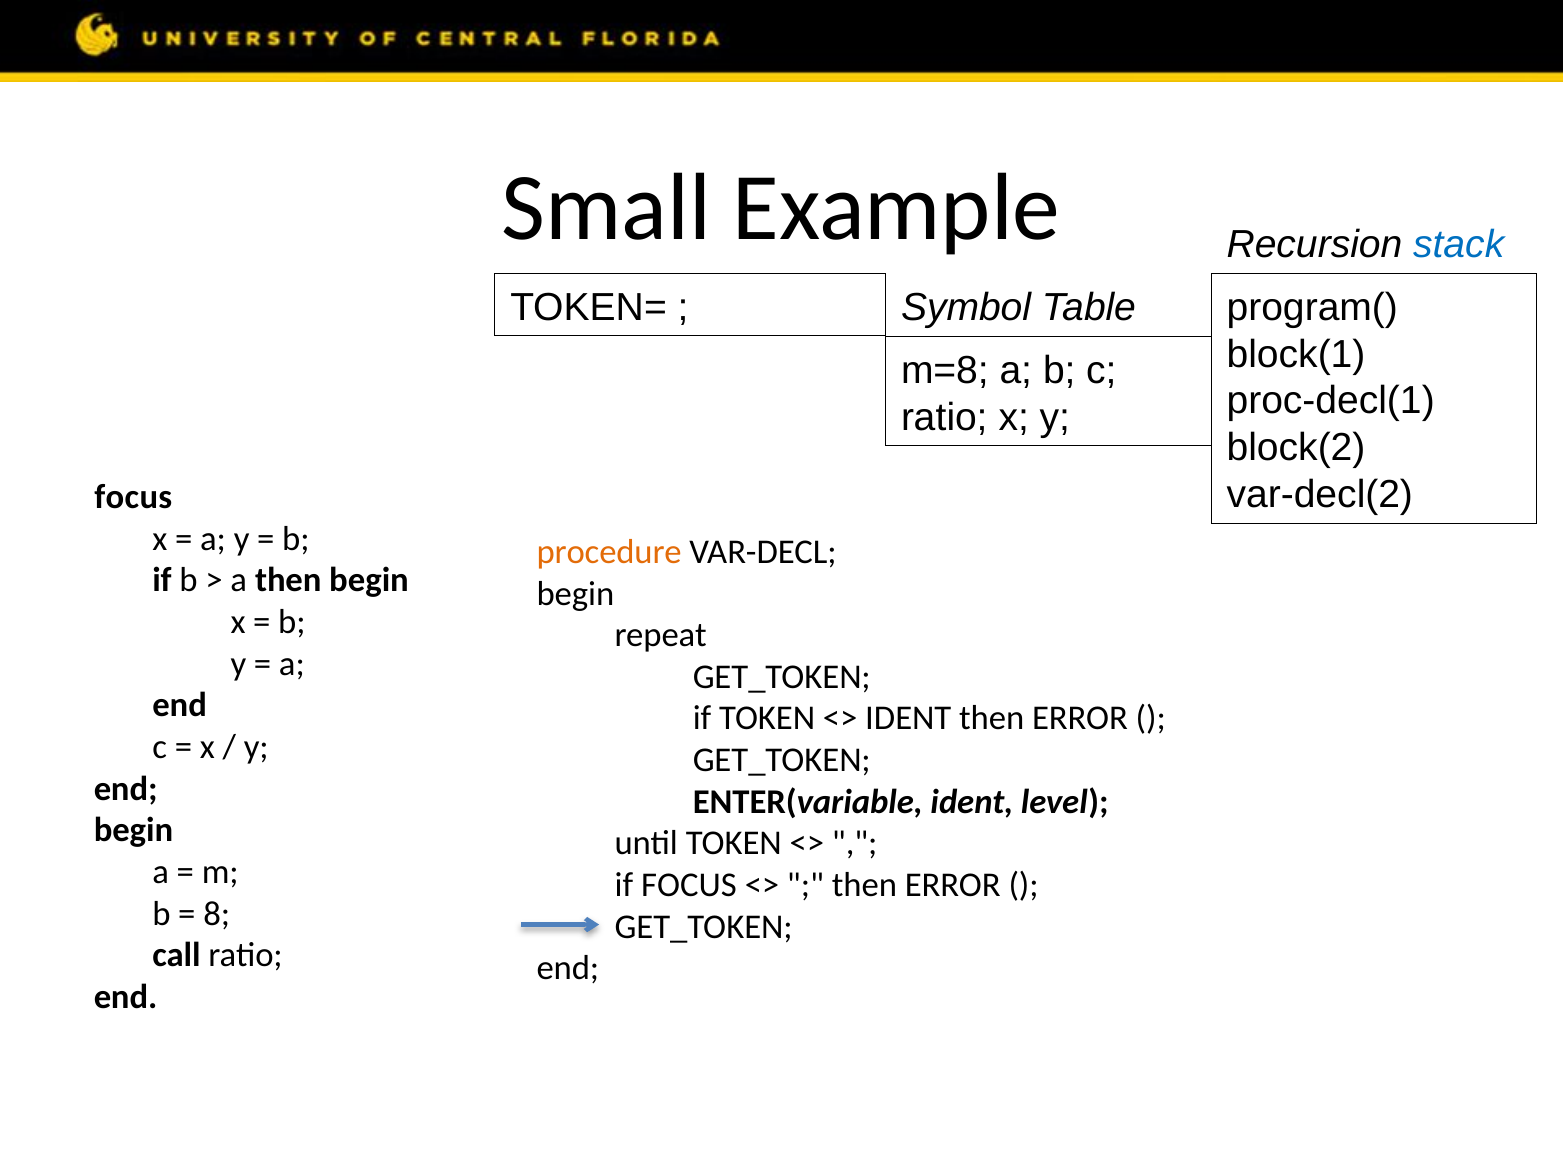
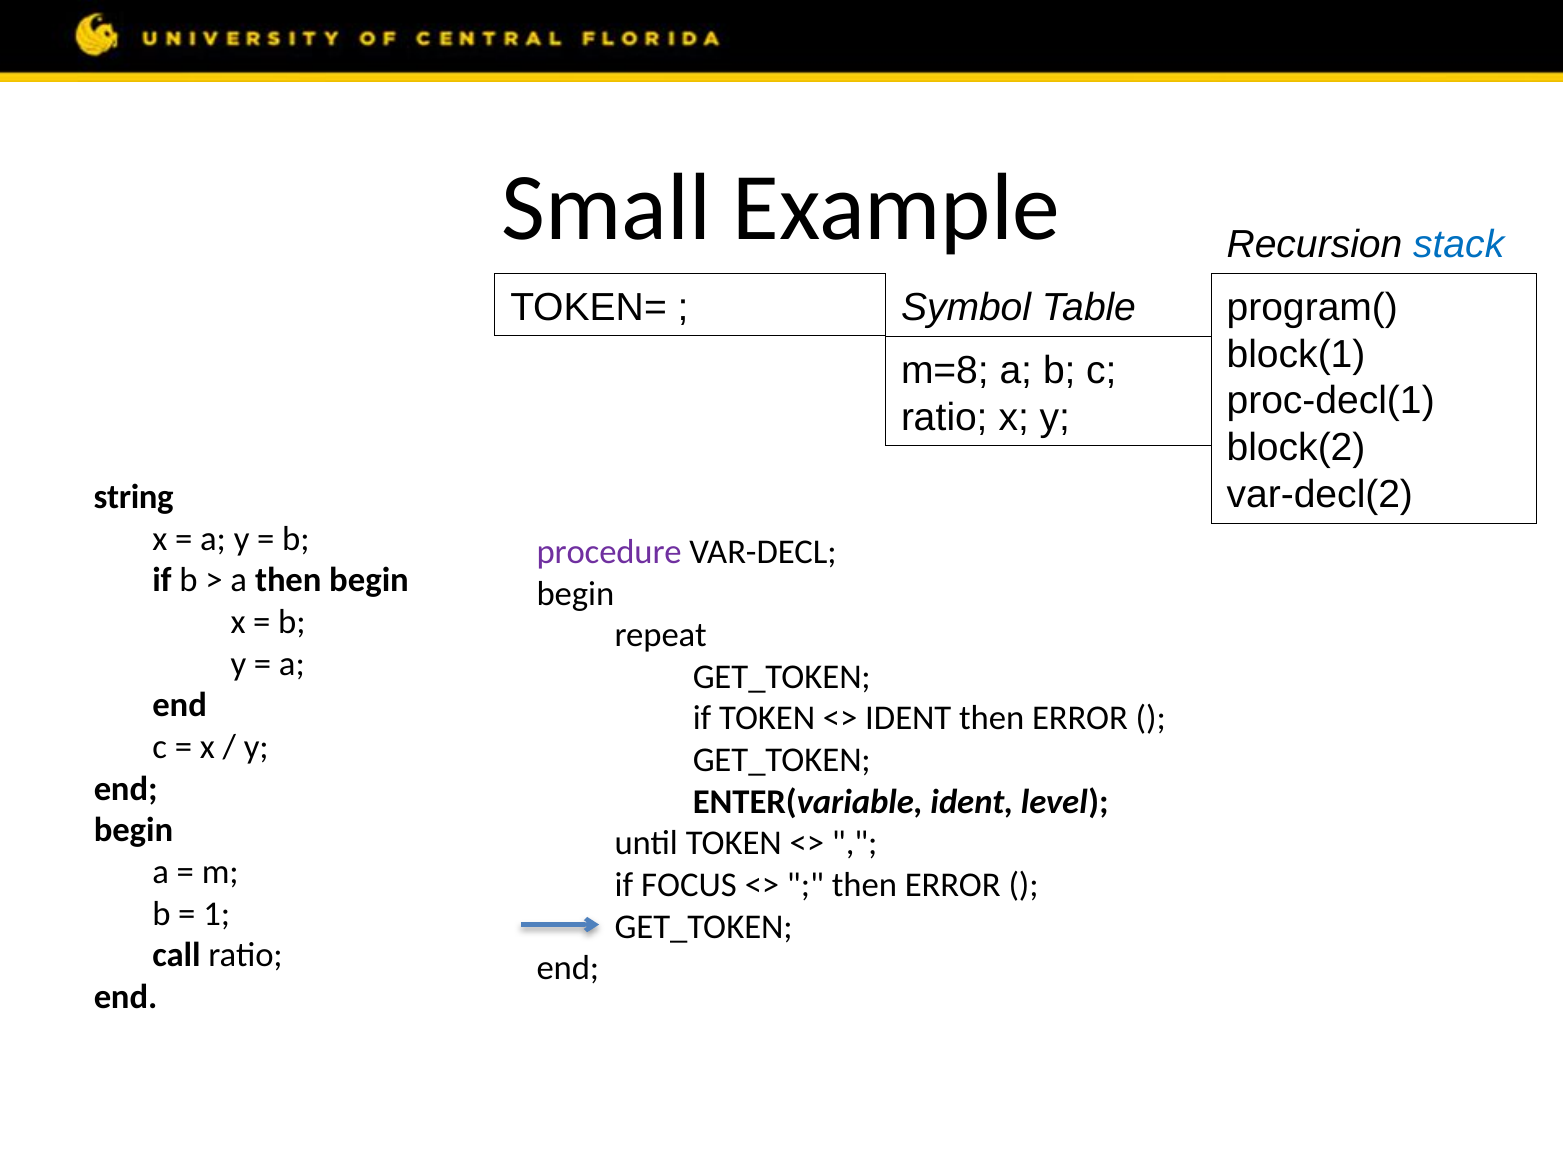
focus: focus -> string (134, 497)
procedure colour: orange -> purple (609, 552)
8: 8 -> 1 (217, 914)
